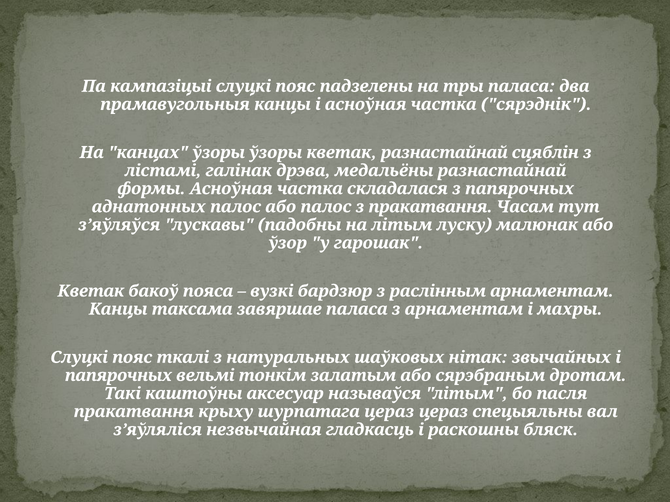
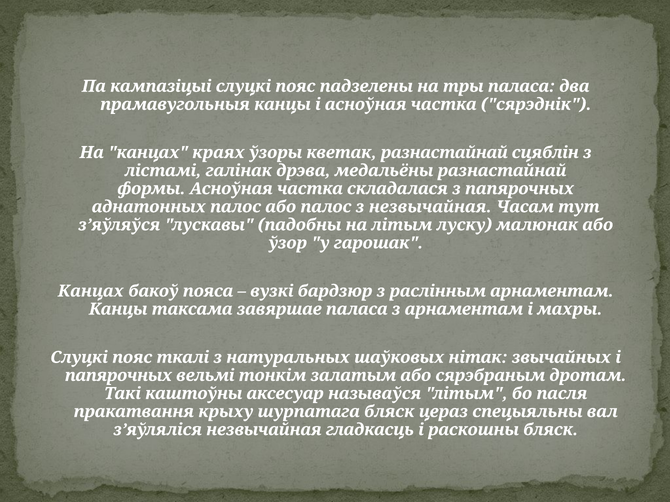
канцах ўзоры: ўзоры -> краях (218, 153)
з пракатвання: пракатвання -> незвычайная (430, 207)
Кветак: Кветак -> Канцах (91, 291)
шурпатага цераз: цераз -> бляск (389, 412)
